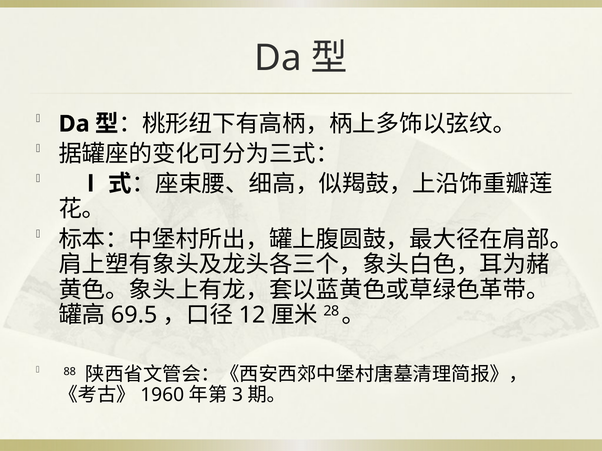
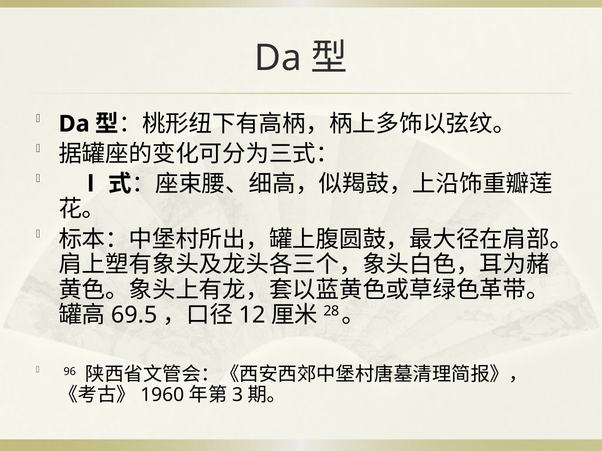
88: 88 -> 96 (70, 372)
